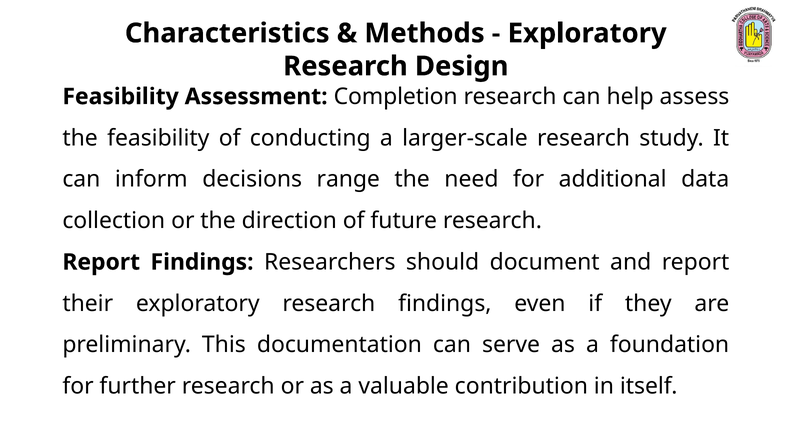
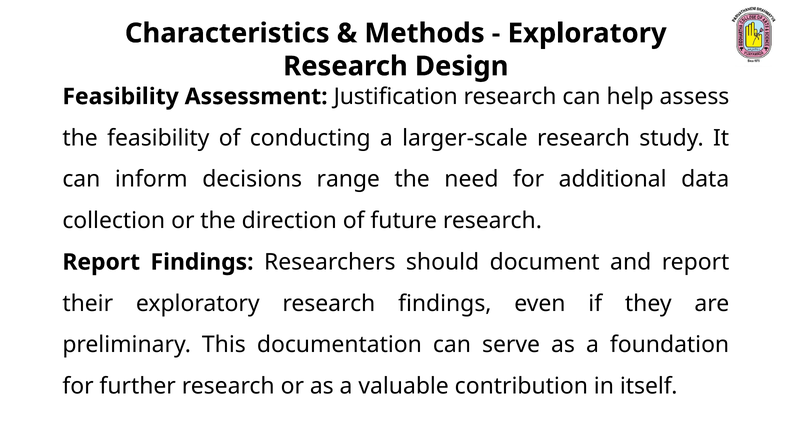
Completion: Completion -> Justification (396, 97)
